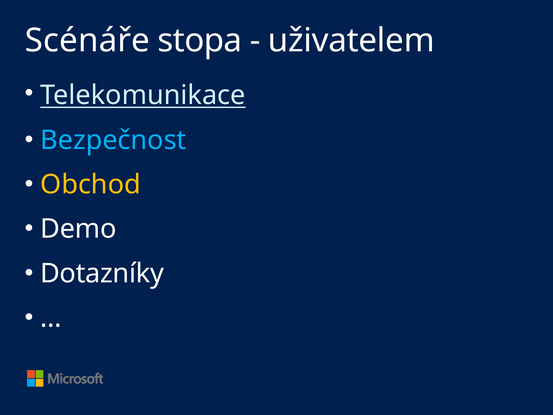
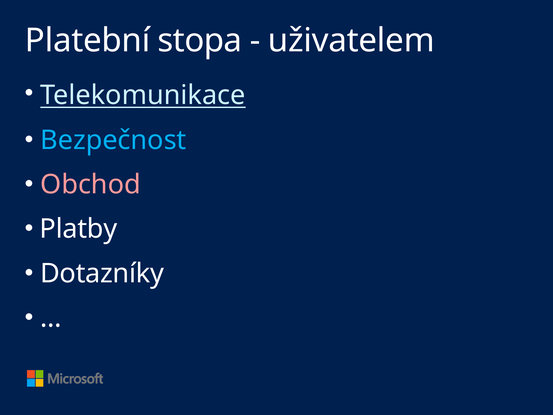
Scénáře: Scénáře -> Platební (88, 41)
Obchod colour: yellow -> pink (90, 184)
Demo: Demo -> Platby (78, 229)
